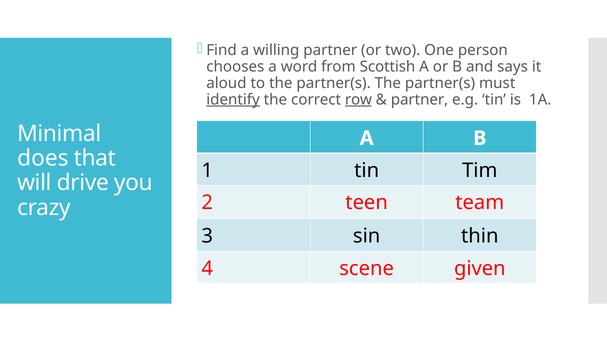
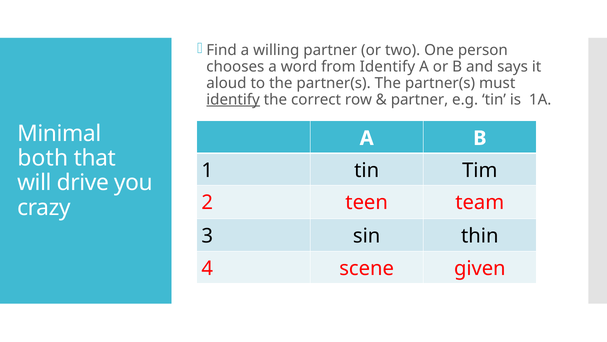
from Scottish: Scottish -> Identify (387, 67)
row underline: present -> none (358, 99)
does: does -> both (43, 158)
